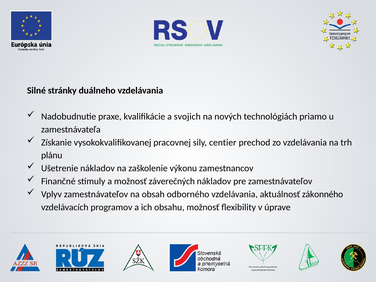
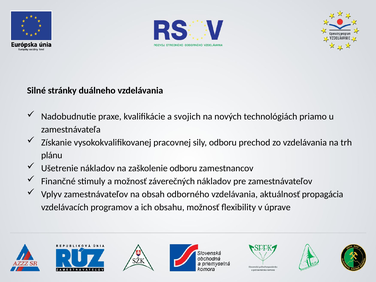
sily centier: centier -> odboru (223, 142)
zaškolenie výkonu: výkonu -> odboru (183, 168)
zákonného: zákonného -> propagácia (323, 194)
